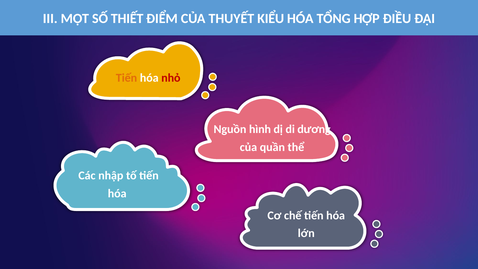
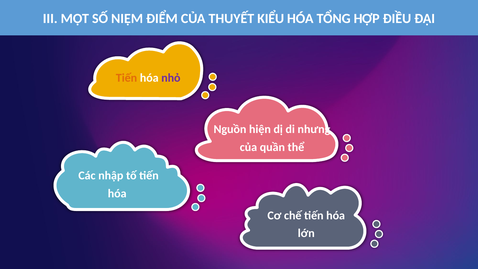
THIẾT: THIẾT -> NIỆM (127, 19)
nhỏ colour: red -> purple (171, 78)
hình: hình -> hiện (260, 129)
dương: dương -> nhưng (314, 129)
